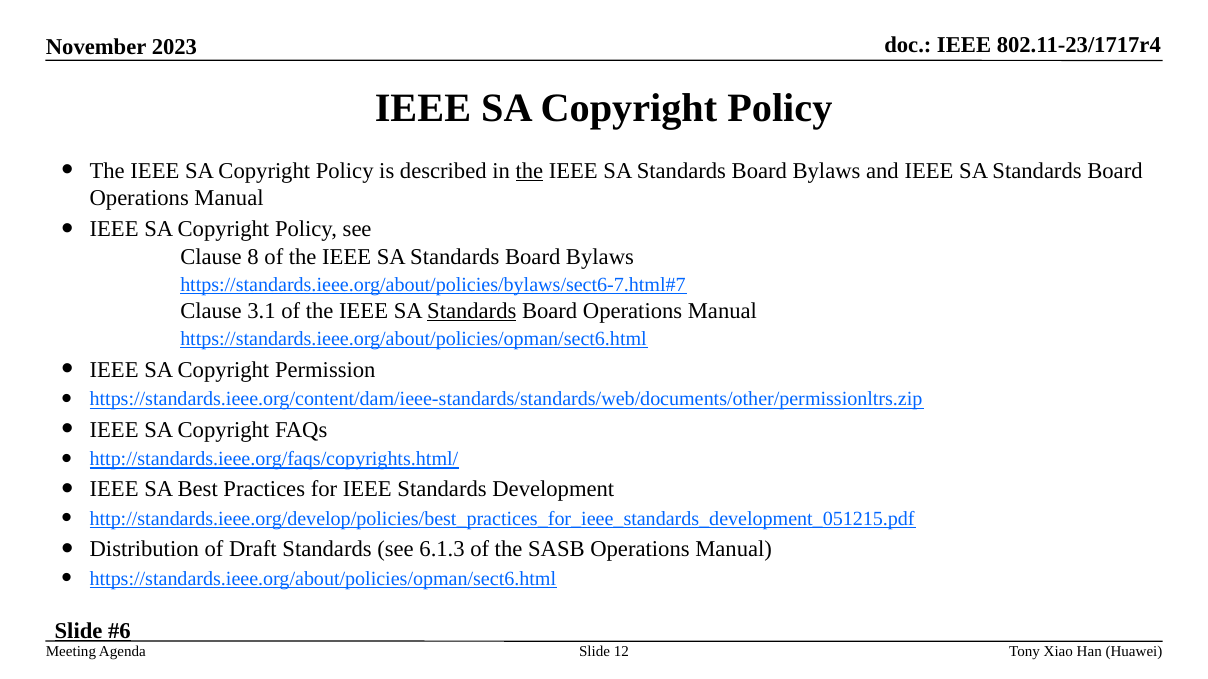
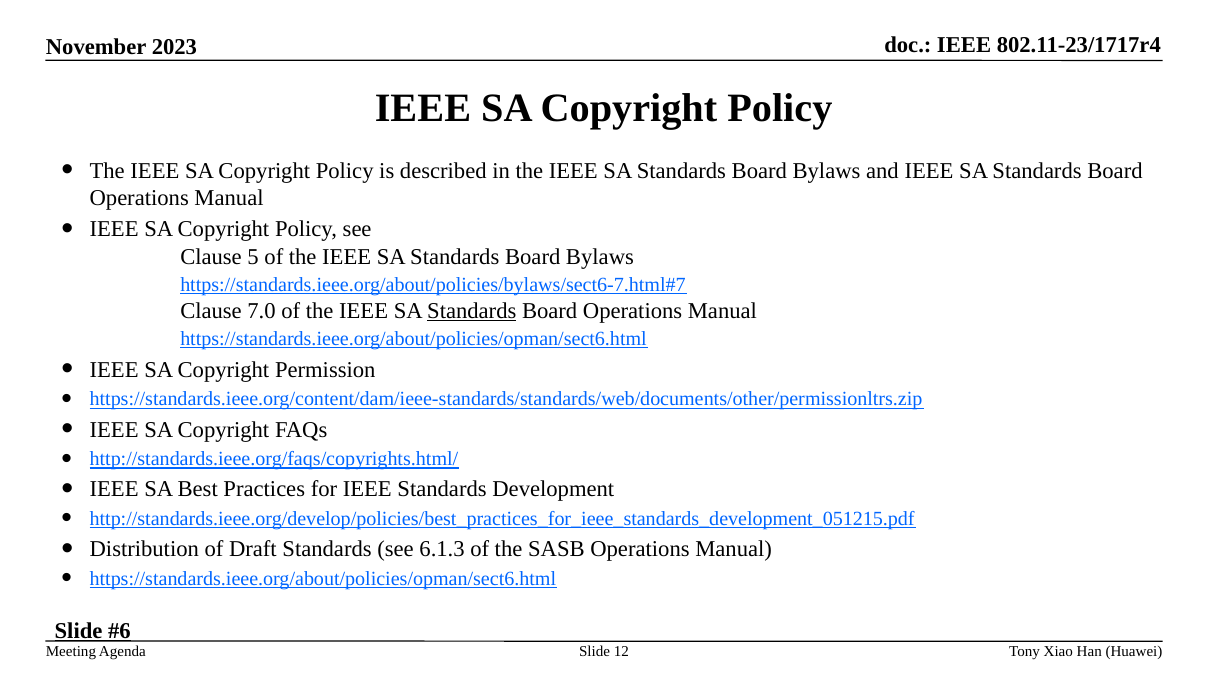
the underline: present -> none (529, 171)
8: 8 -> 5 (253, 257)
3.1: 3.1 -> 7.0 (262, 311)
